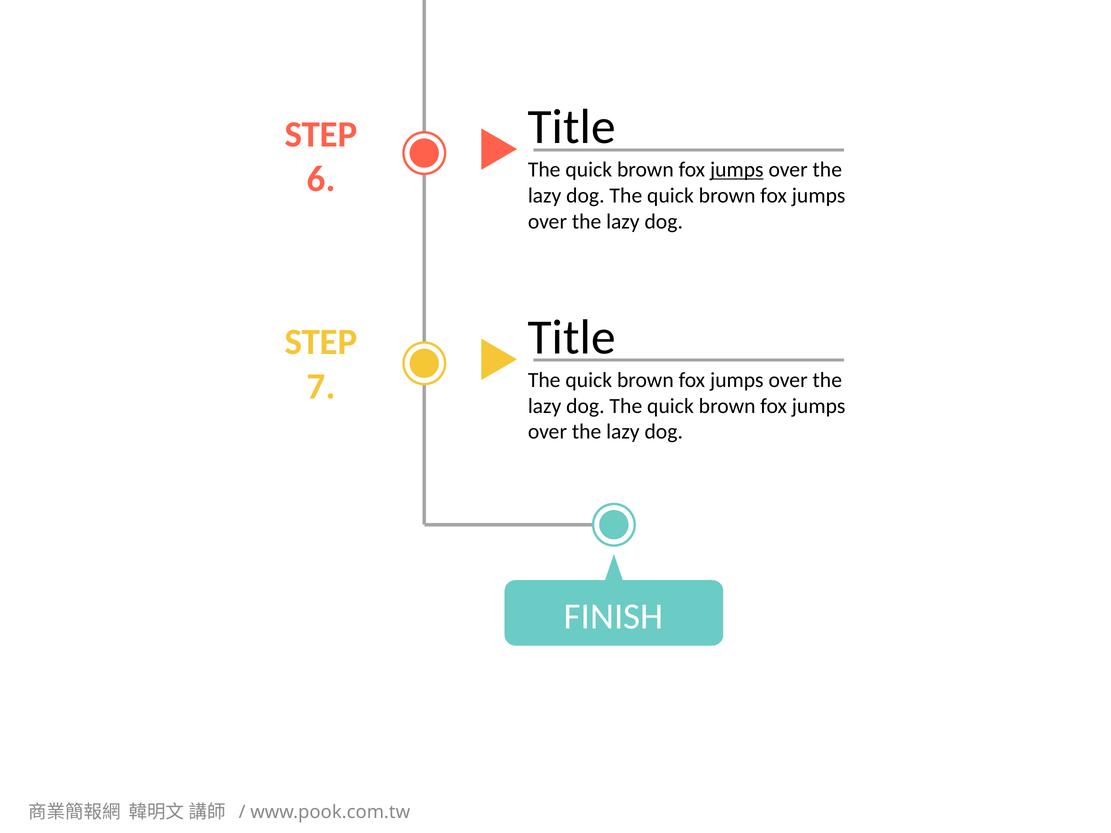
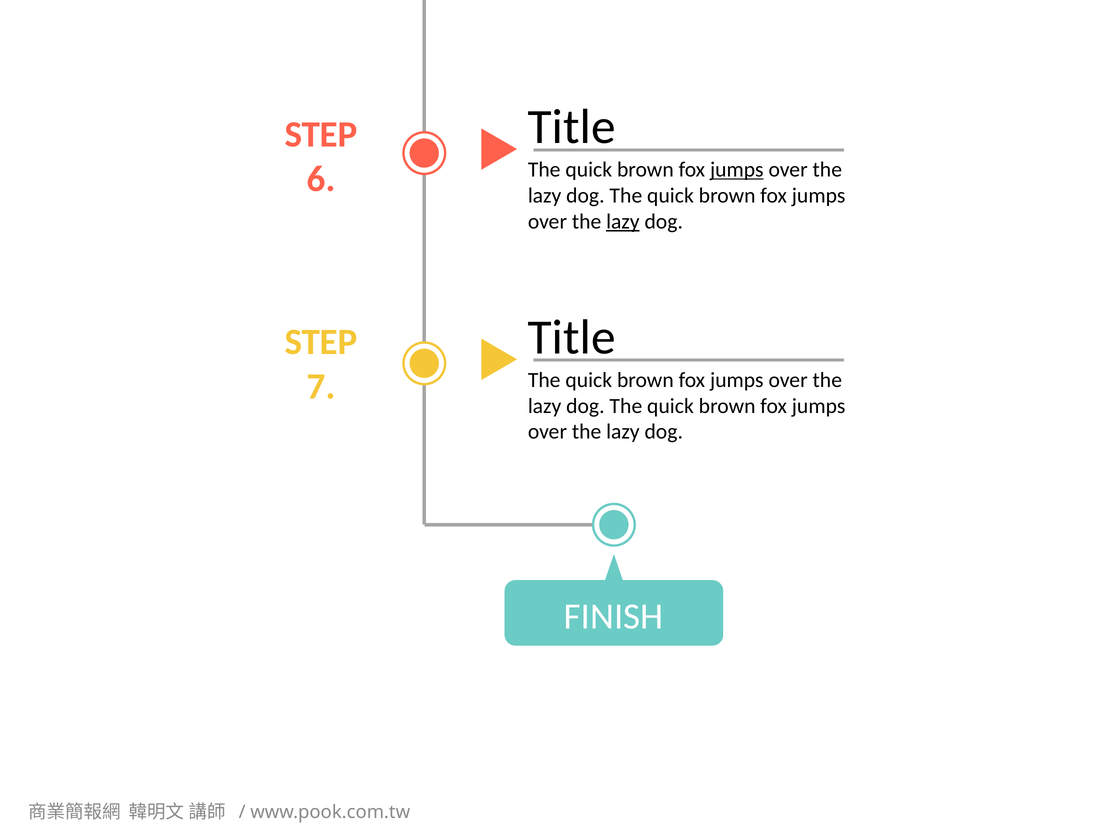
lazy underline: none -> present (623, 222)
